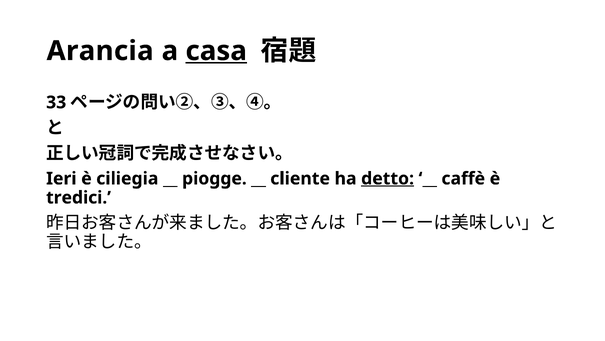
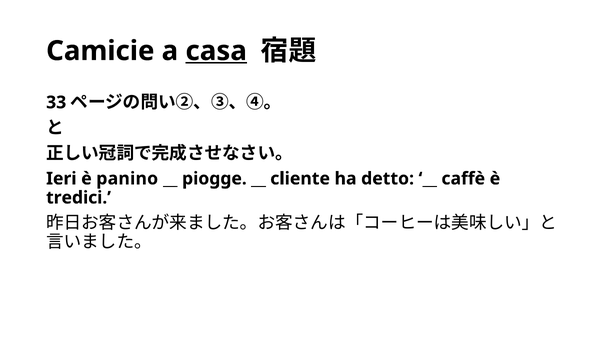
Arancia: Arancia -> Camicie (100, 51)
ciliegia: ciliegia -> panino (127, 178)
detto underline: present -> none (388, 178)
